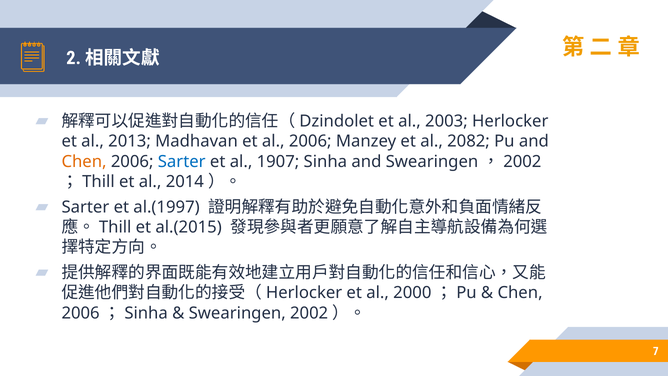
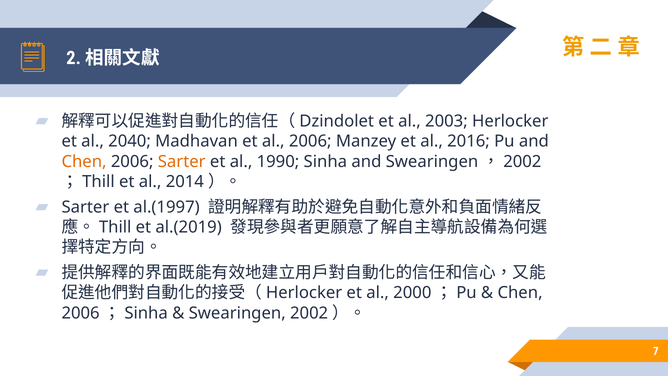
2013: 2013 -> 2040 (130, 141)
2082: 2082 -> 2016 (469, 141)
Sarter colour: blue -> orange (182, 161)
1907: 1907 -> 1990 (278, 161)
al.(2015: al.(2015 -> al.(2019 (189, 227)
